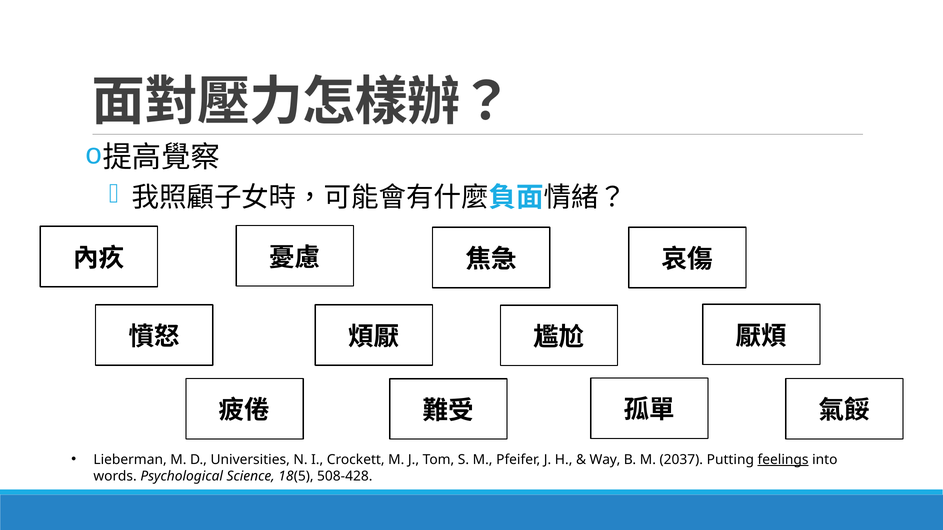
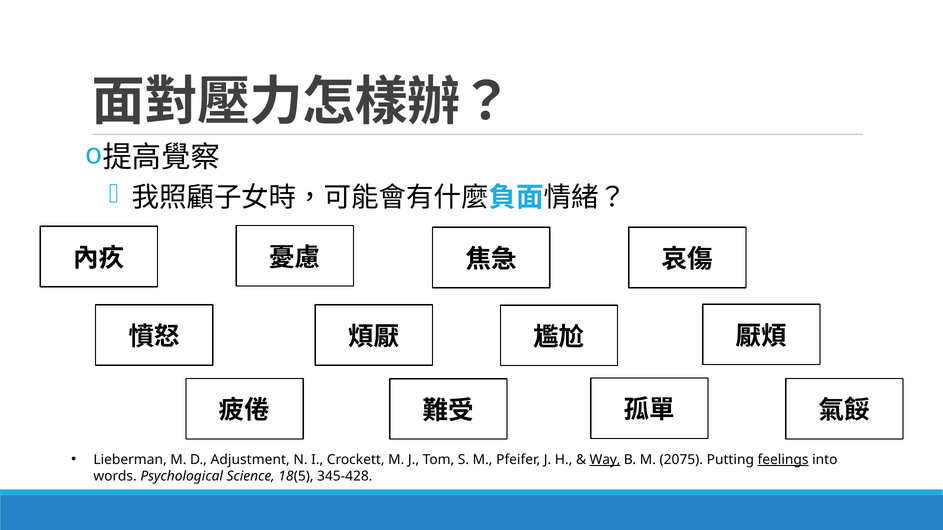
Universities: Universities -> Adjustment (250, 460)
Way underline: none -> present (605, 460)
2037: 2037 -> 2075 (681, 460)
508-428: 508-428 -> 345-428 (345, 477)
